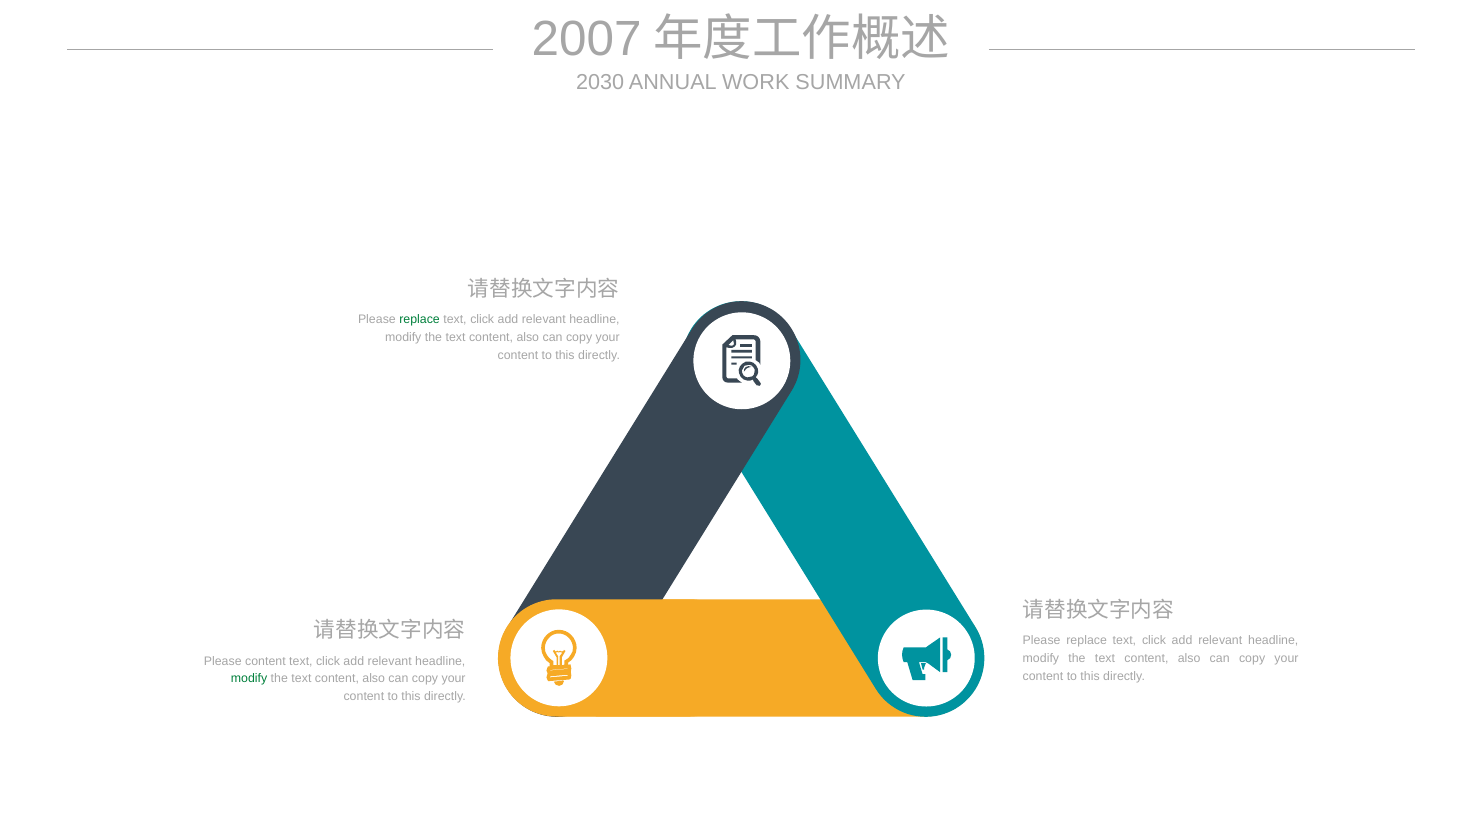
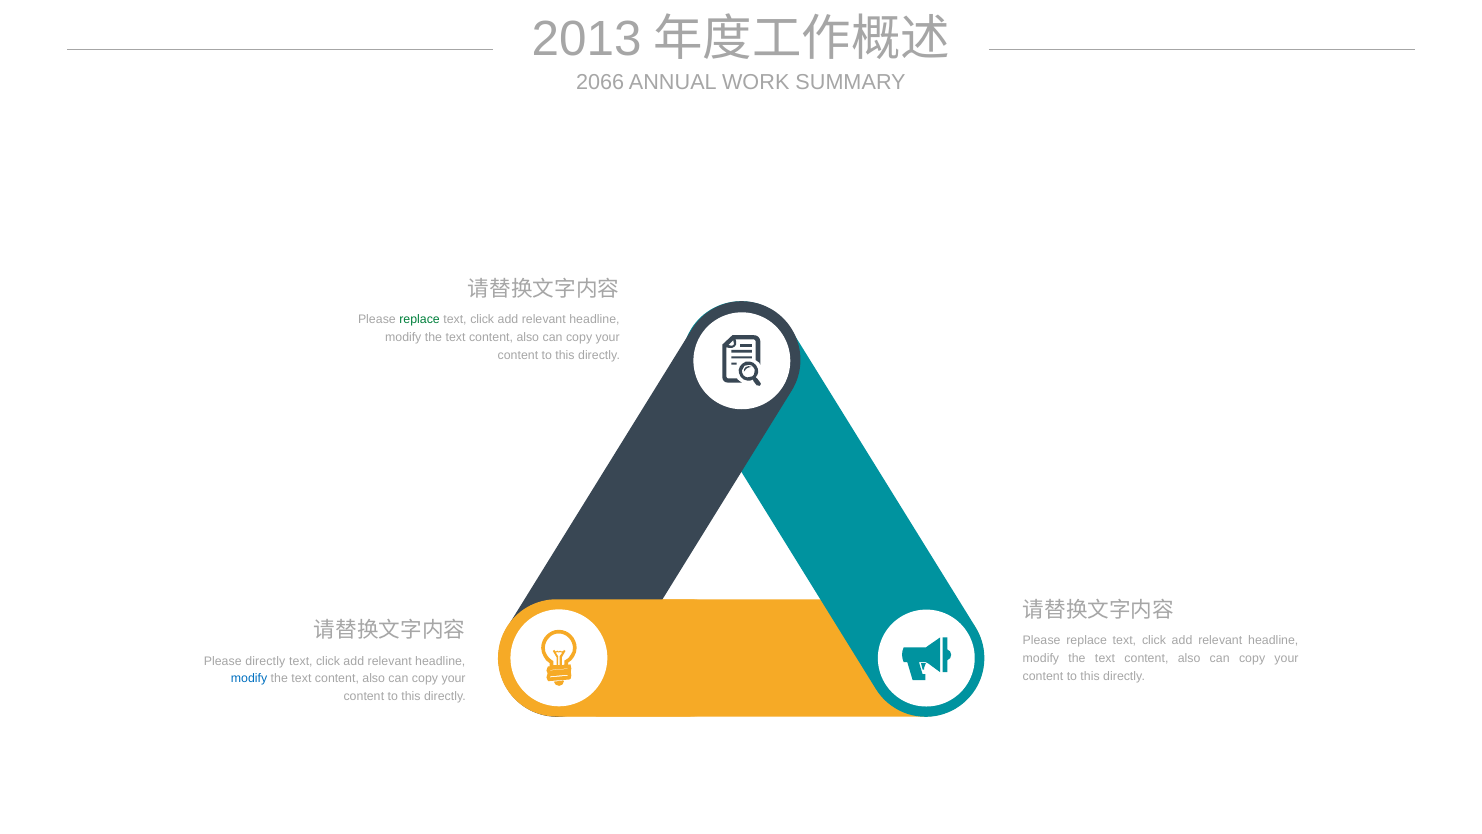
2007: 2007 -> 2013 (587, 39)
2030: 2030 -> 2066 (600, 82)
Please content: content -> directly (265, 661)
modify colour: green -> blue (249, 679)
